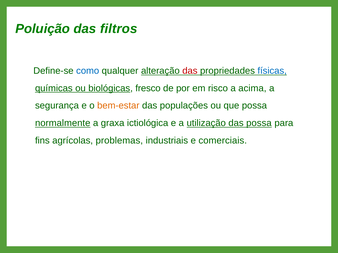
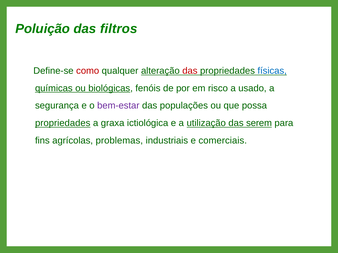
como colour: blue -> red (88, 71)
fresco: fresco -> fenóis (148, 88)
acima: acima -> usado (252, 88)
bem-estar colour: orange -> purple (118, 106)
normalmente: normalmente -> propriedades (63, 123)
das possa: possa -> serem (259, 123)
